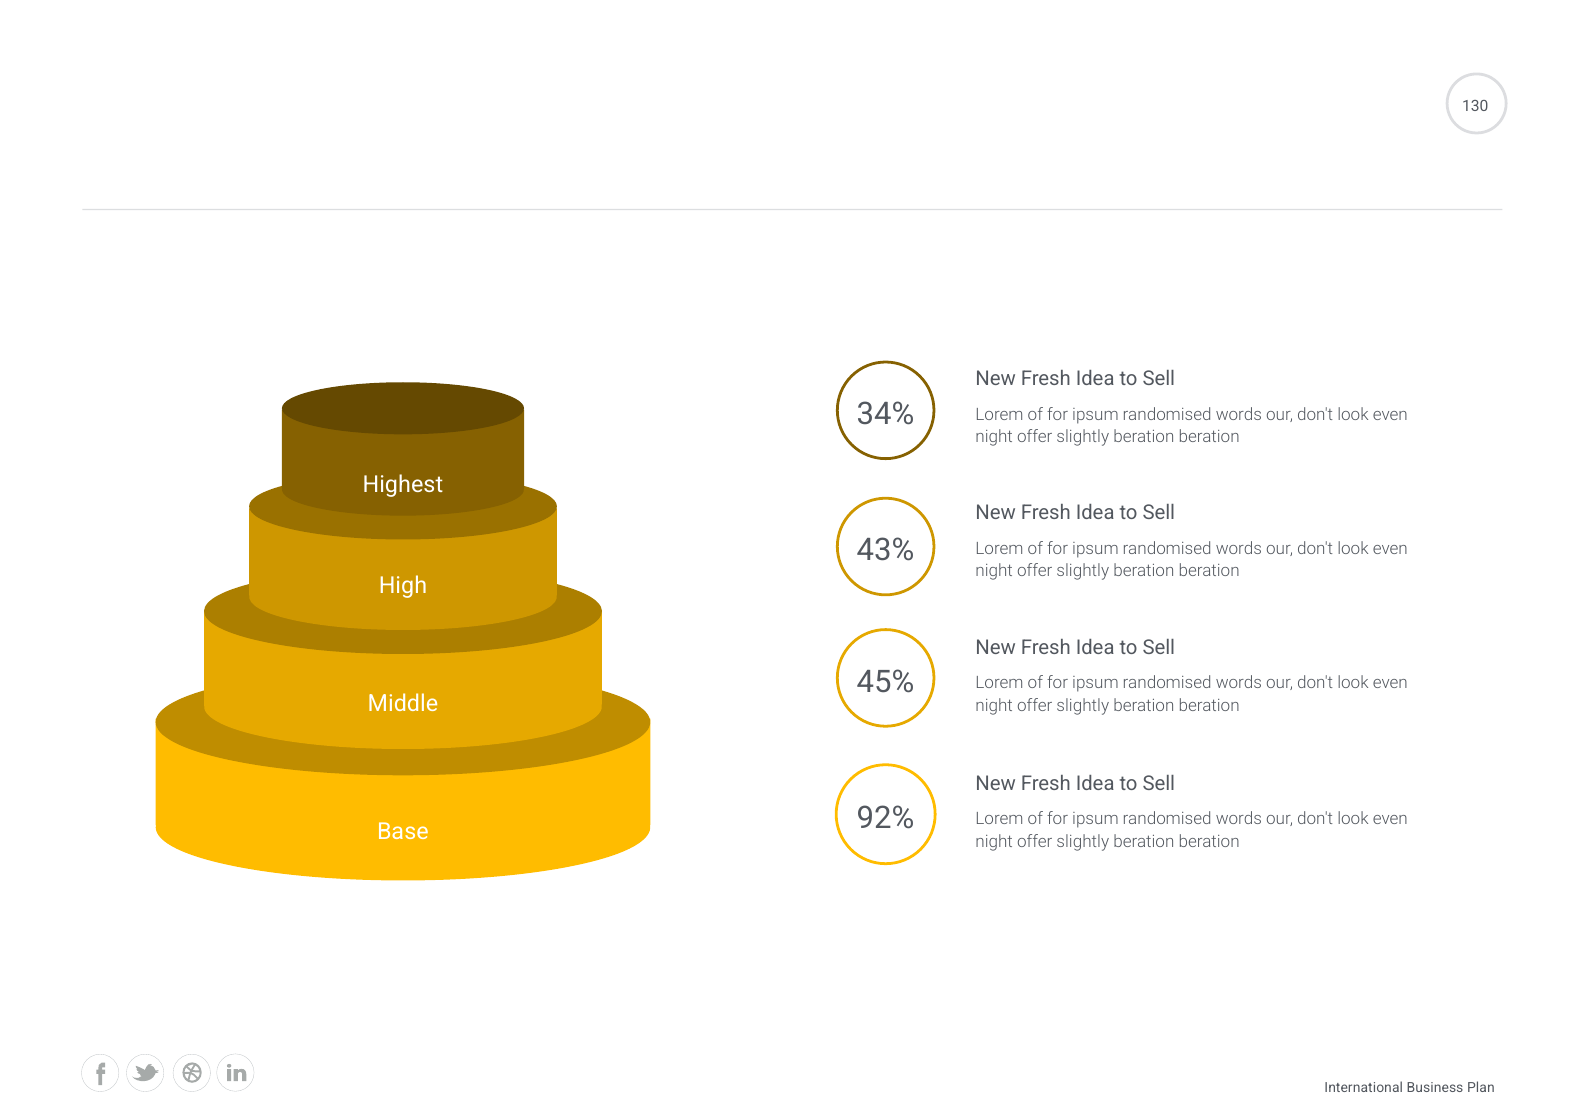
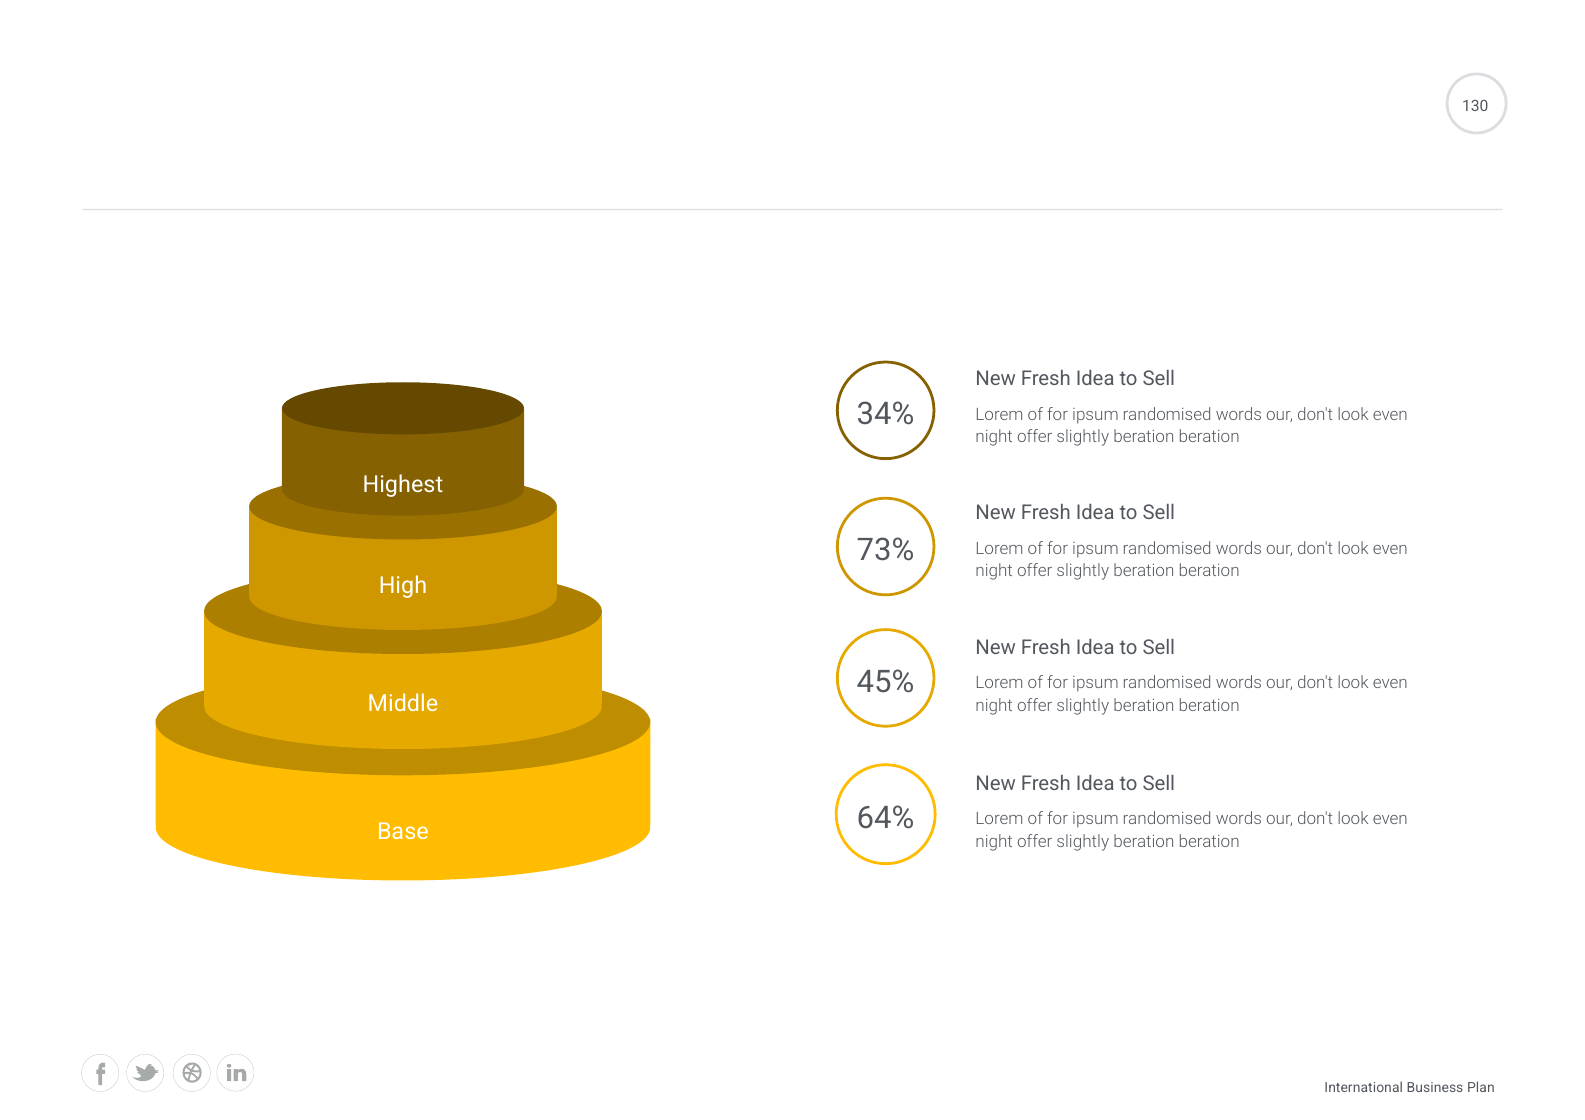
43%: 43% -> 73% (886, 551)
92%: 92% -> 64% (886, 818)
